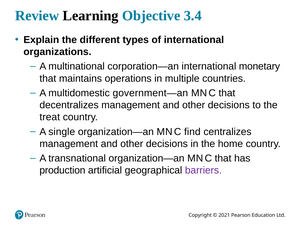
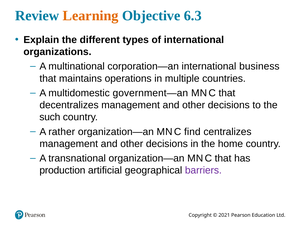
Learning colour: black -> orange (91, 16)
3.4: 3.4 -> 6.3 (193, 16)
monetary: monetary -> business (259, 66)
treat: treat -> such (50, 117)
single: single -> rather (62, 132)
